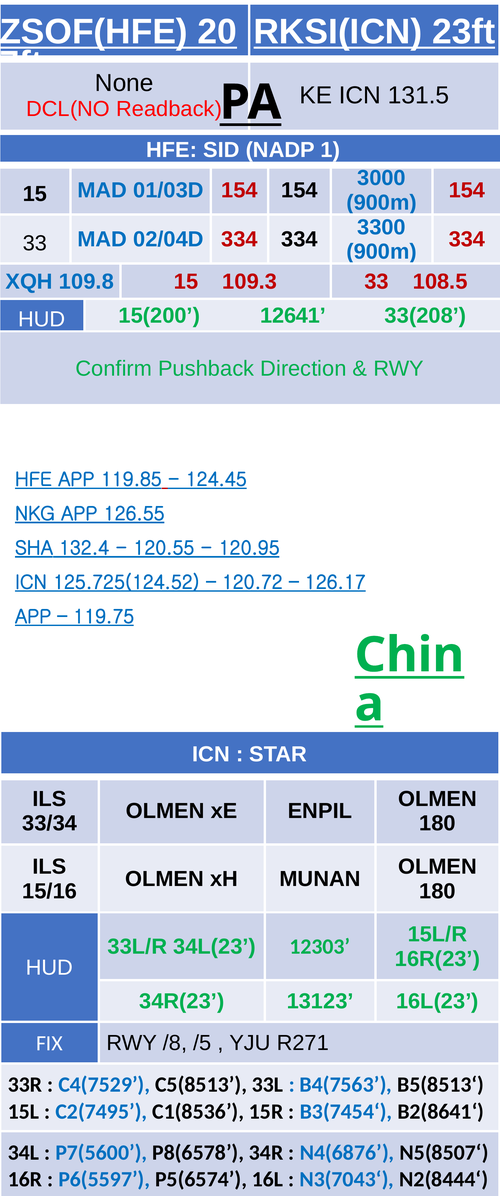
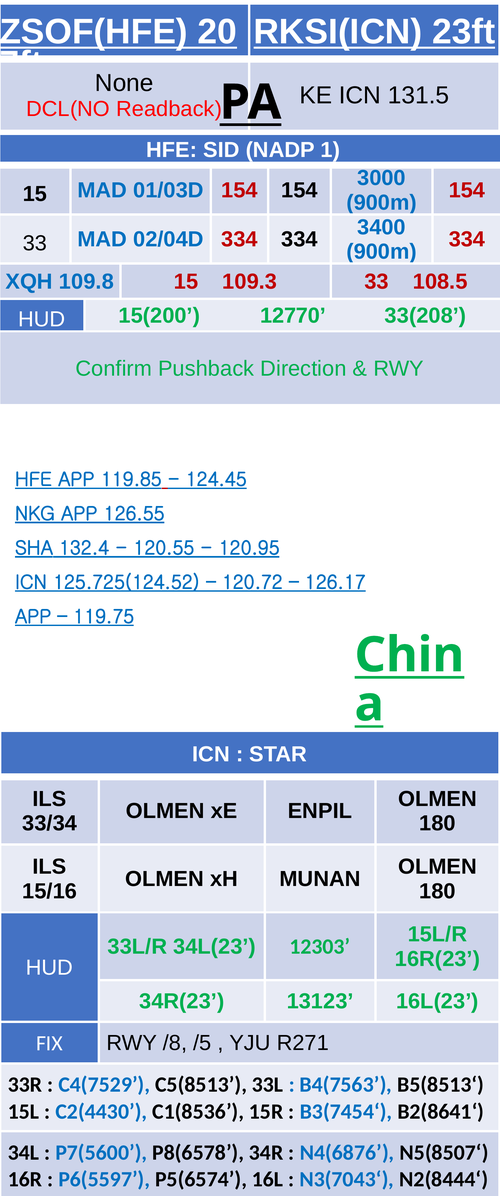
3300: 3300 -> 3400 (382, 227)
12641: 12641 -> 12770 (293, 316)
C2(7495: C2(7495 -> C2(4430 (101, 1112)
